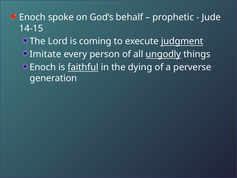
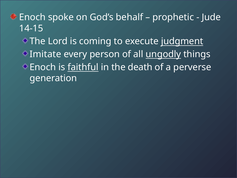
dying: dying -> death (140, 67)
